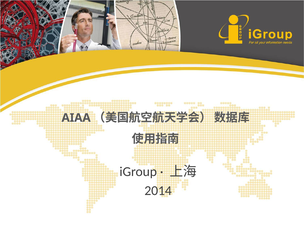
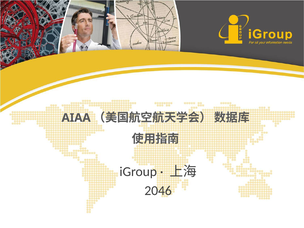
2014: 2014 -> 2046 (158, 191)
